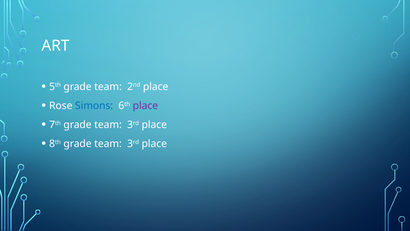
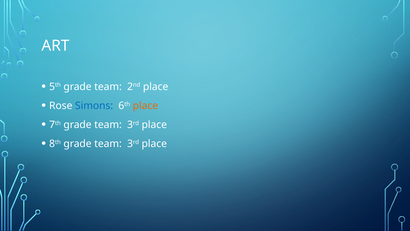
place colour: purple -> orange (145, 106)
